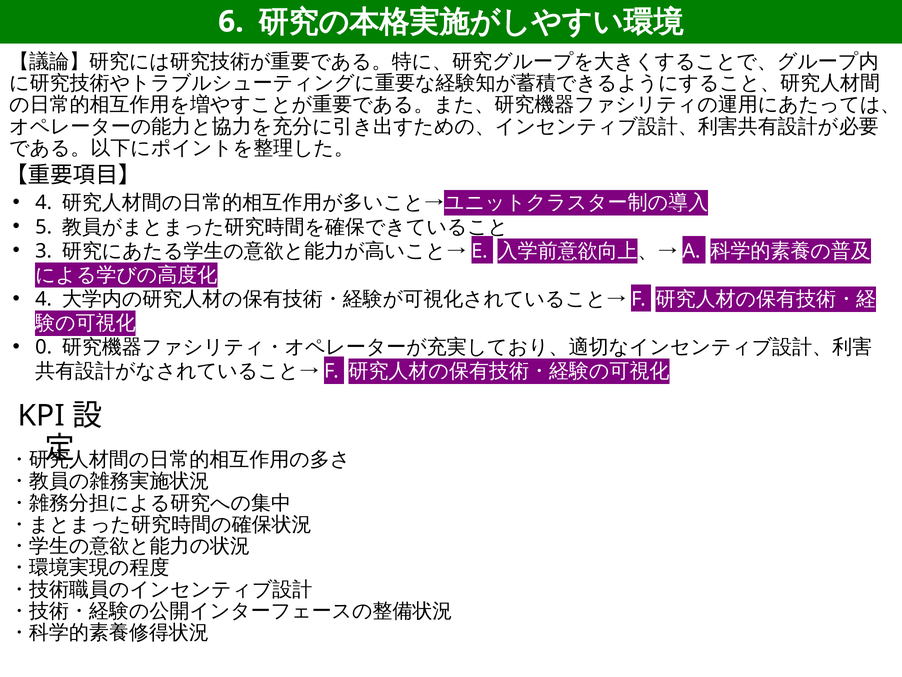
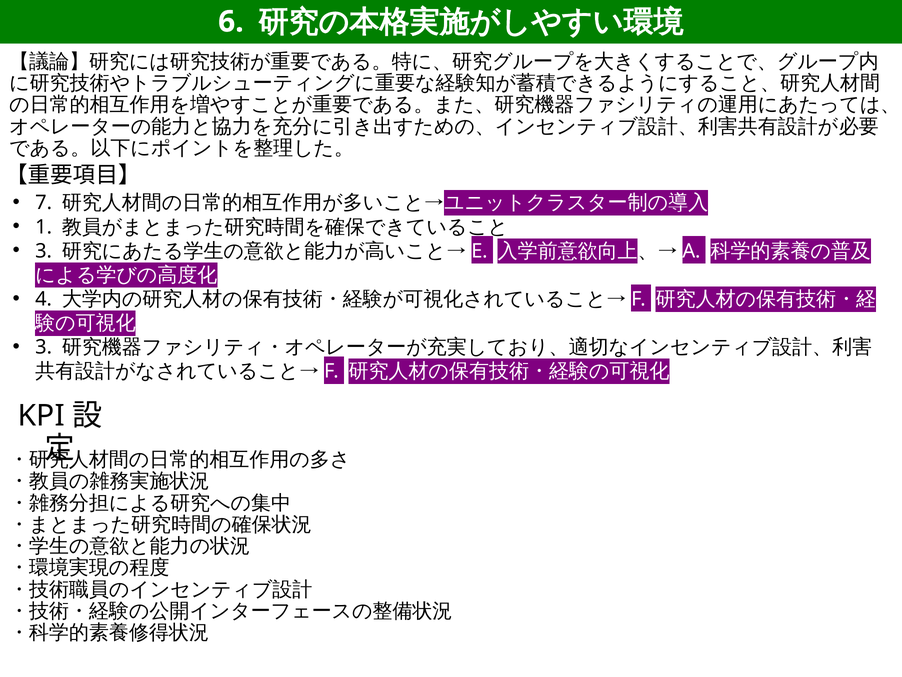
4: 4 -> 7 (44, 203)
5: 5 -> 1 (44, 227)
0: 0 -> 3 (44, 347)
